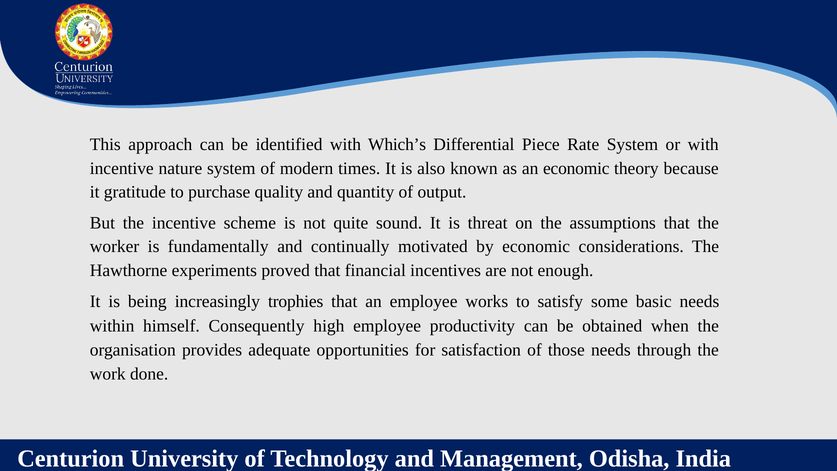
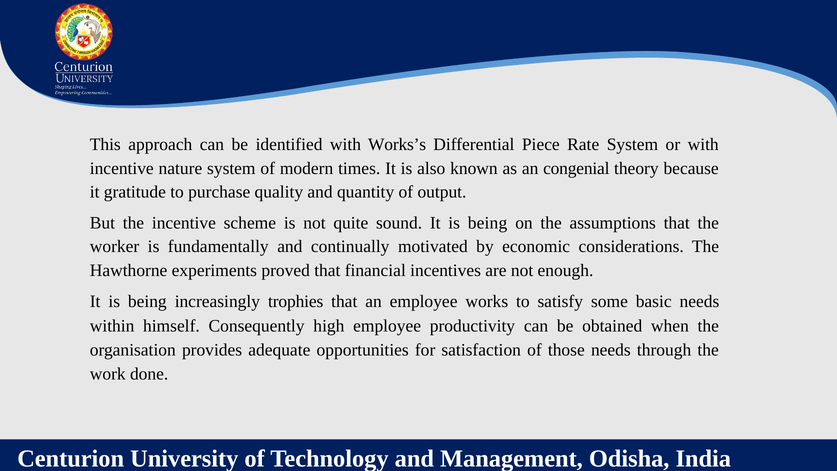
Which’s: Which’s -> Works’s (397, 145)
an economic: economic -> congenial (576, 168)
sound It is threat: threat -> being (488, 223)
